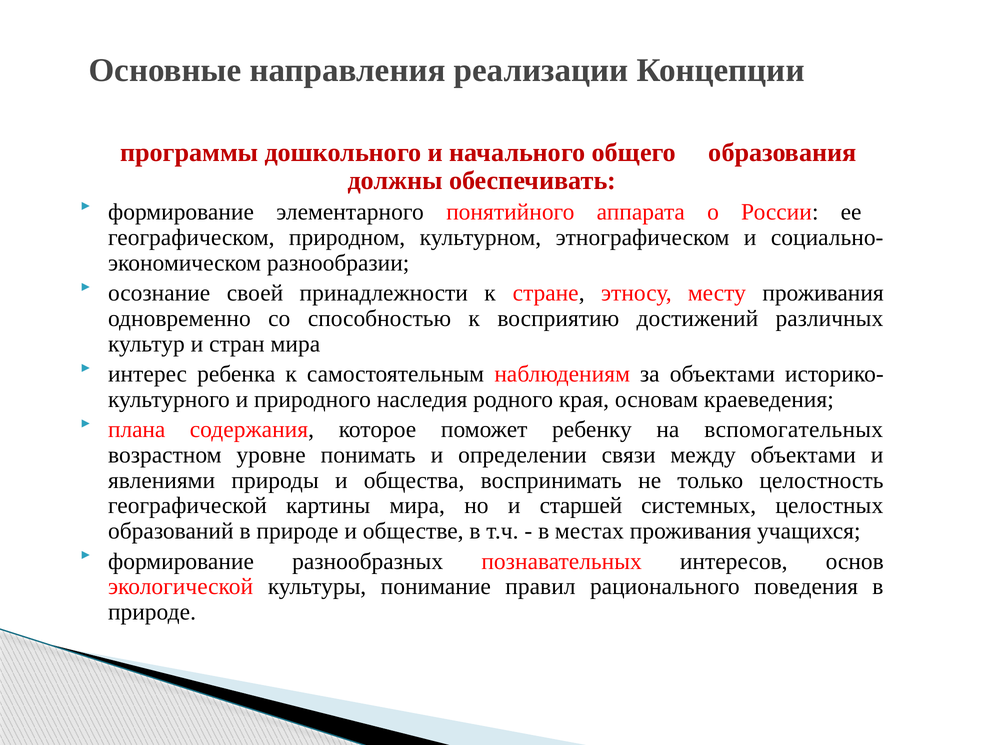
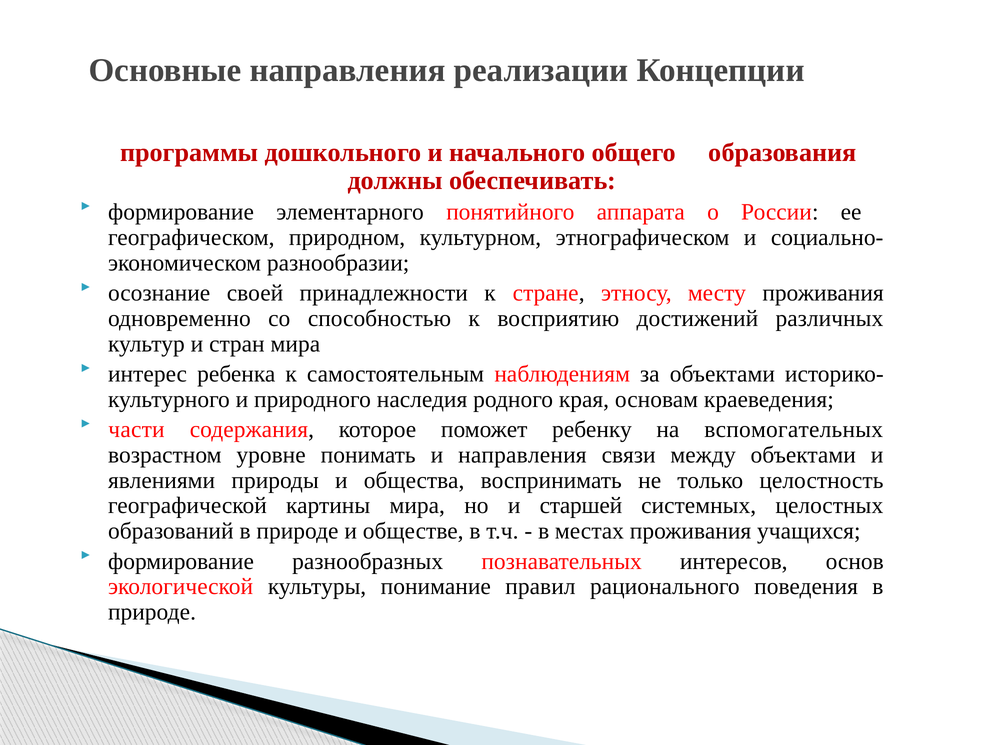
плана: плана -> части (137, 430)
и определении: определении -> направления (522, 455)
